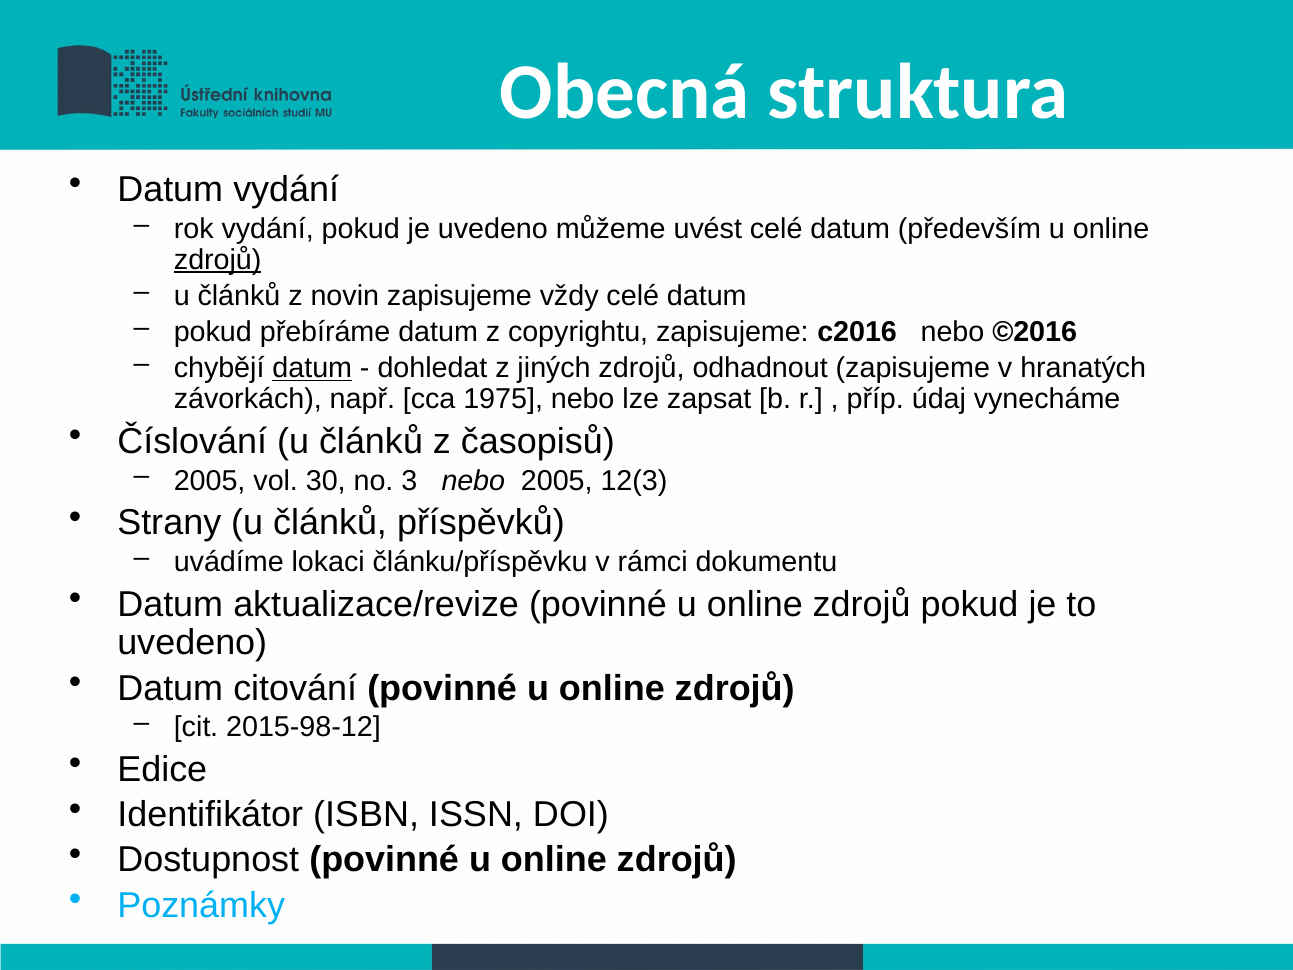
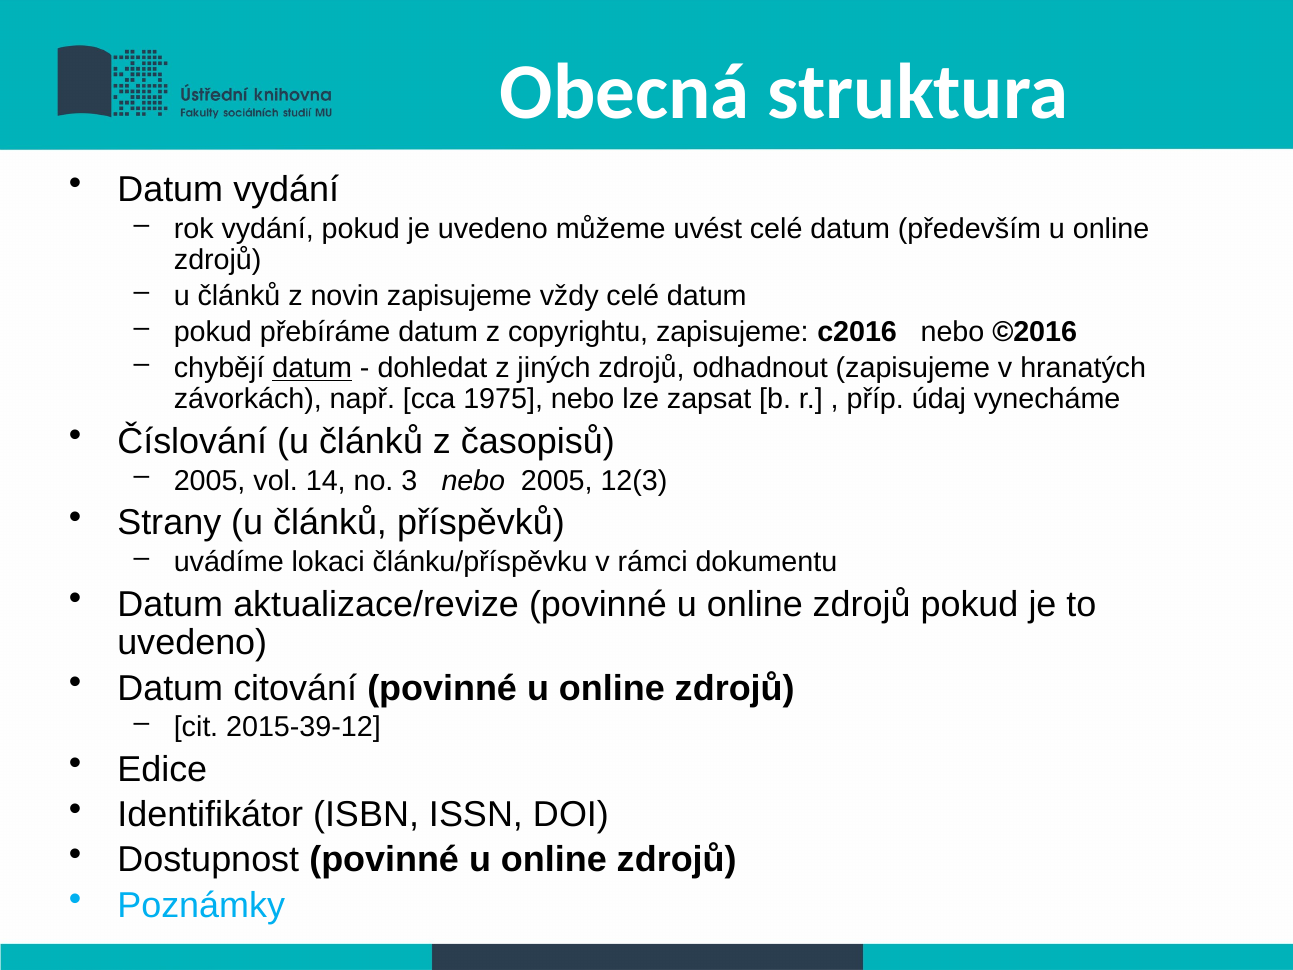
zdrojů underline: present -> none (218, 260)
30: 30 -> 14 (326, 480)
2015-98-12: 2015-98-12 -> 2015-39-12 (303, 727)
